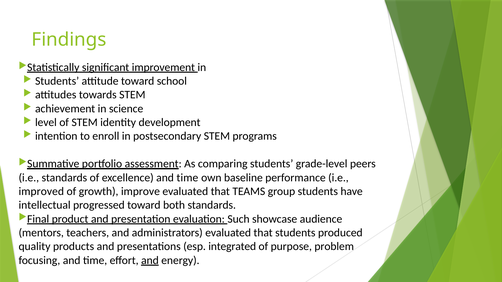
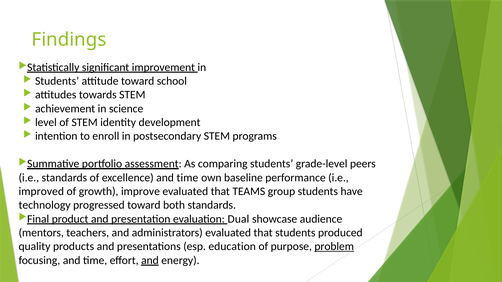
intellectual: intellectual -> technology (45, 205)
Such: Such -> Dual (238, 219)
integrated: integrated -> education (232, 247)
problem underline: none -> present (334, 247)
